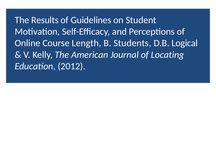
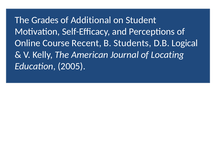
Results: Results -> Grades (45, 20)
Guidelines: Guidelines -> Additional (91, 20)
Length: Length -> Recent (87, 43)
2012: 2012 -> 2005 (72, 66)
